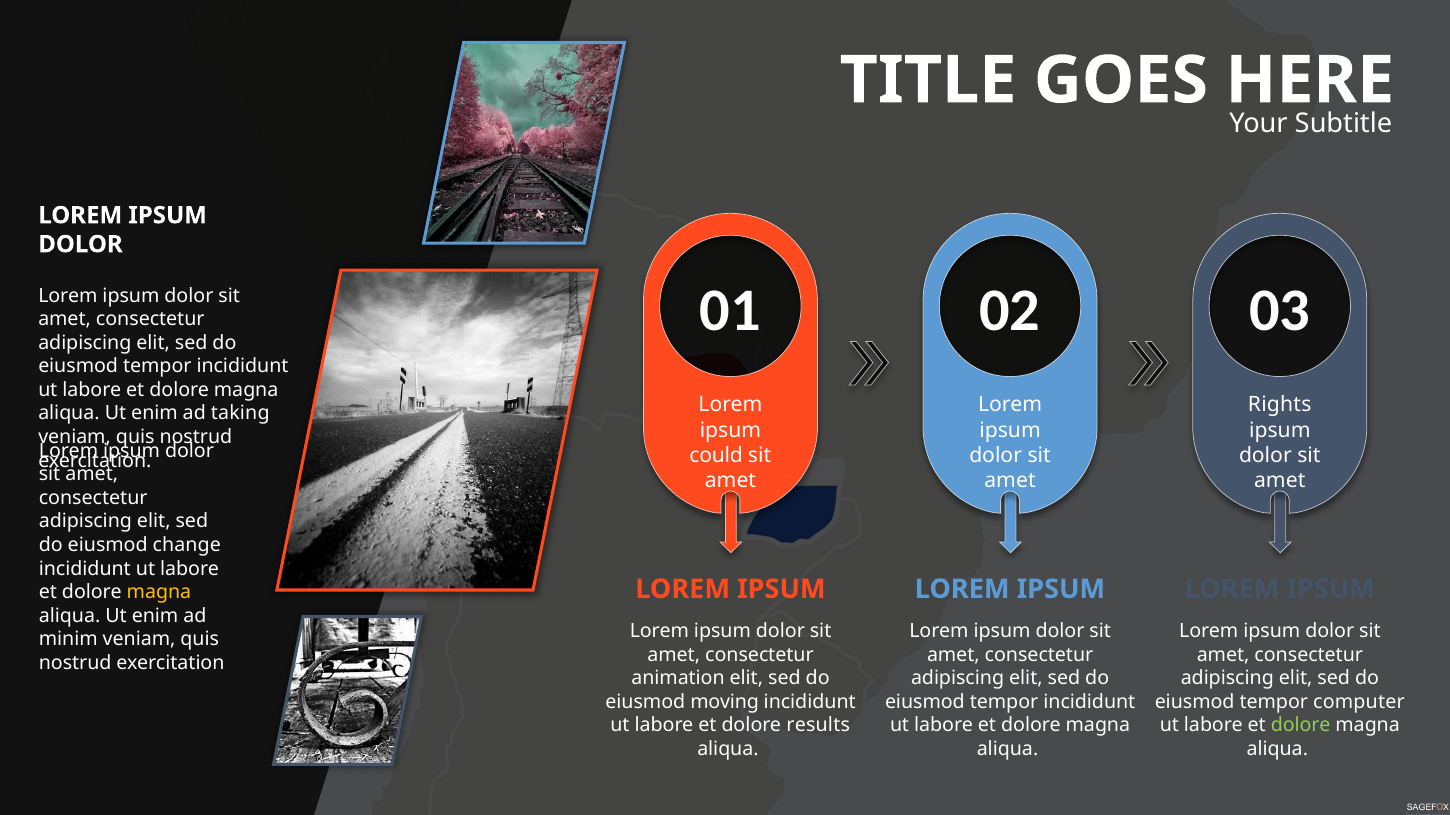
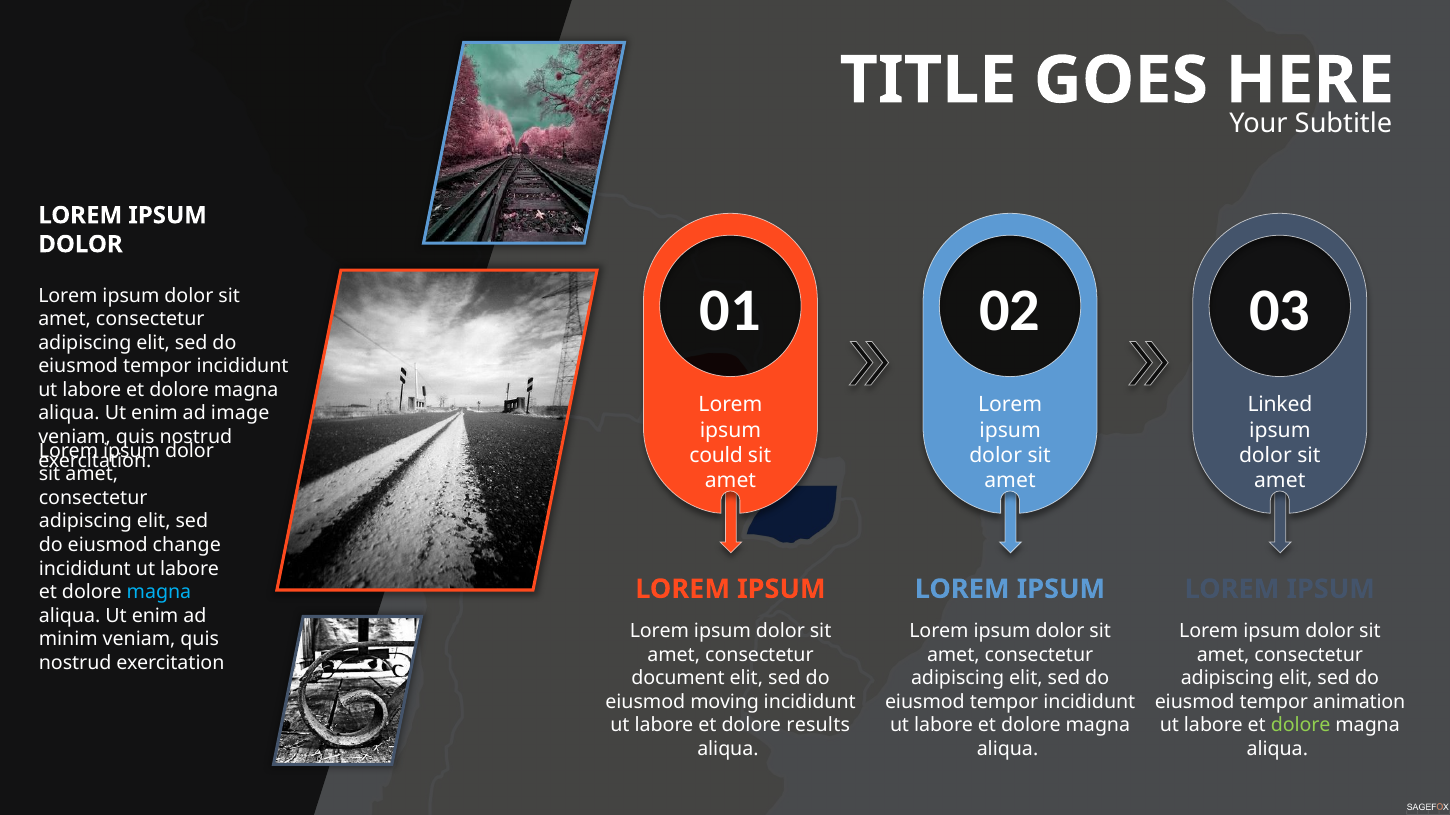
Rights: Rights -> Linked (1280, 405)
taking: taking -> image (240, 414)
magna colour: yellow -> light blue (159, 593)
animation: animation -> document (678, 679)
computer: computer -> animation (1359, 702)
